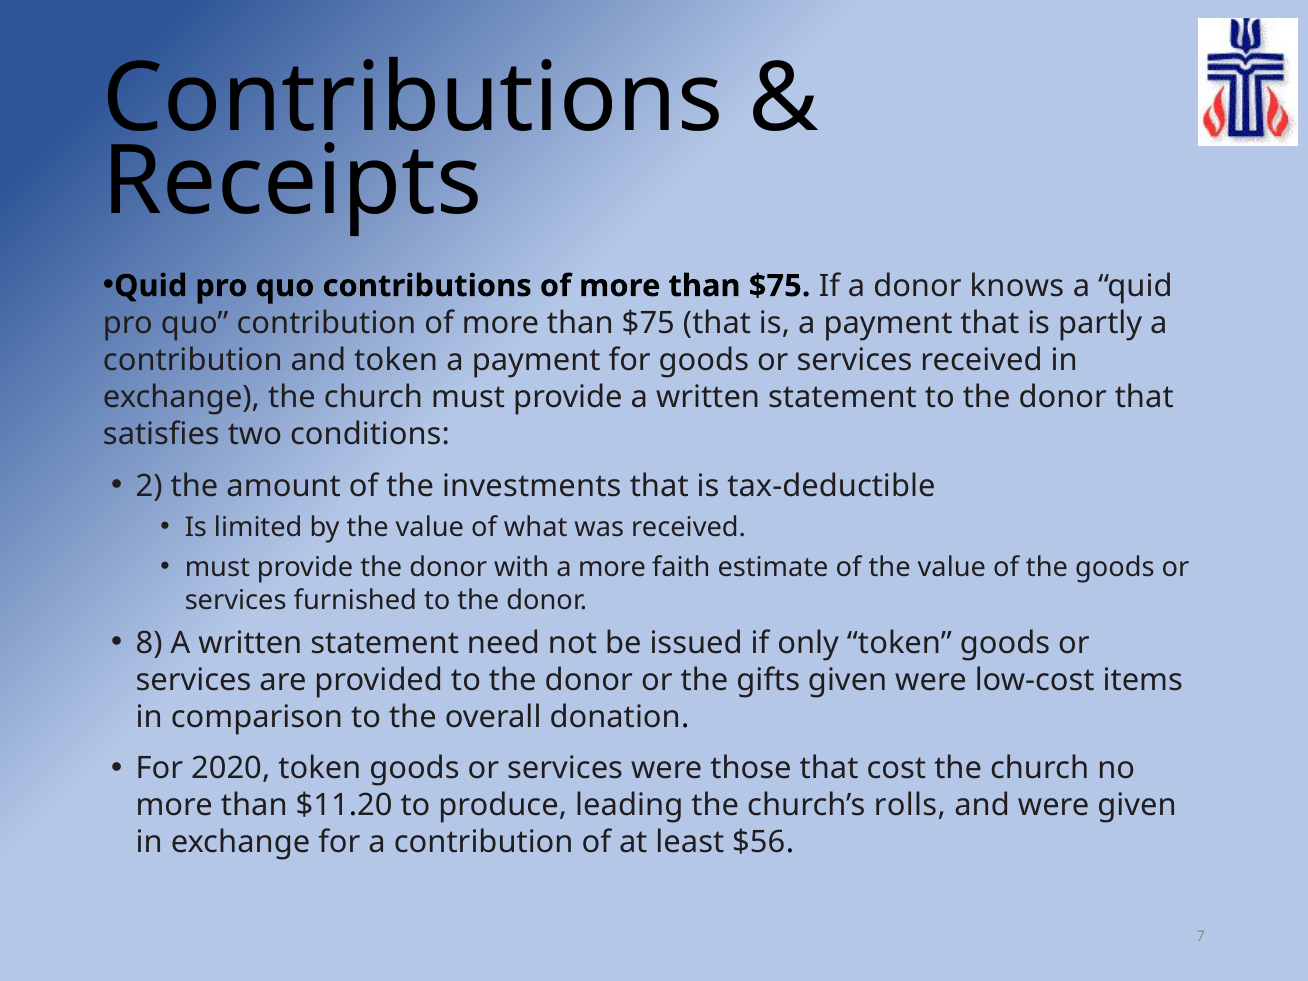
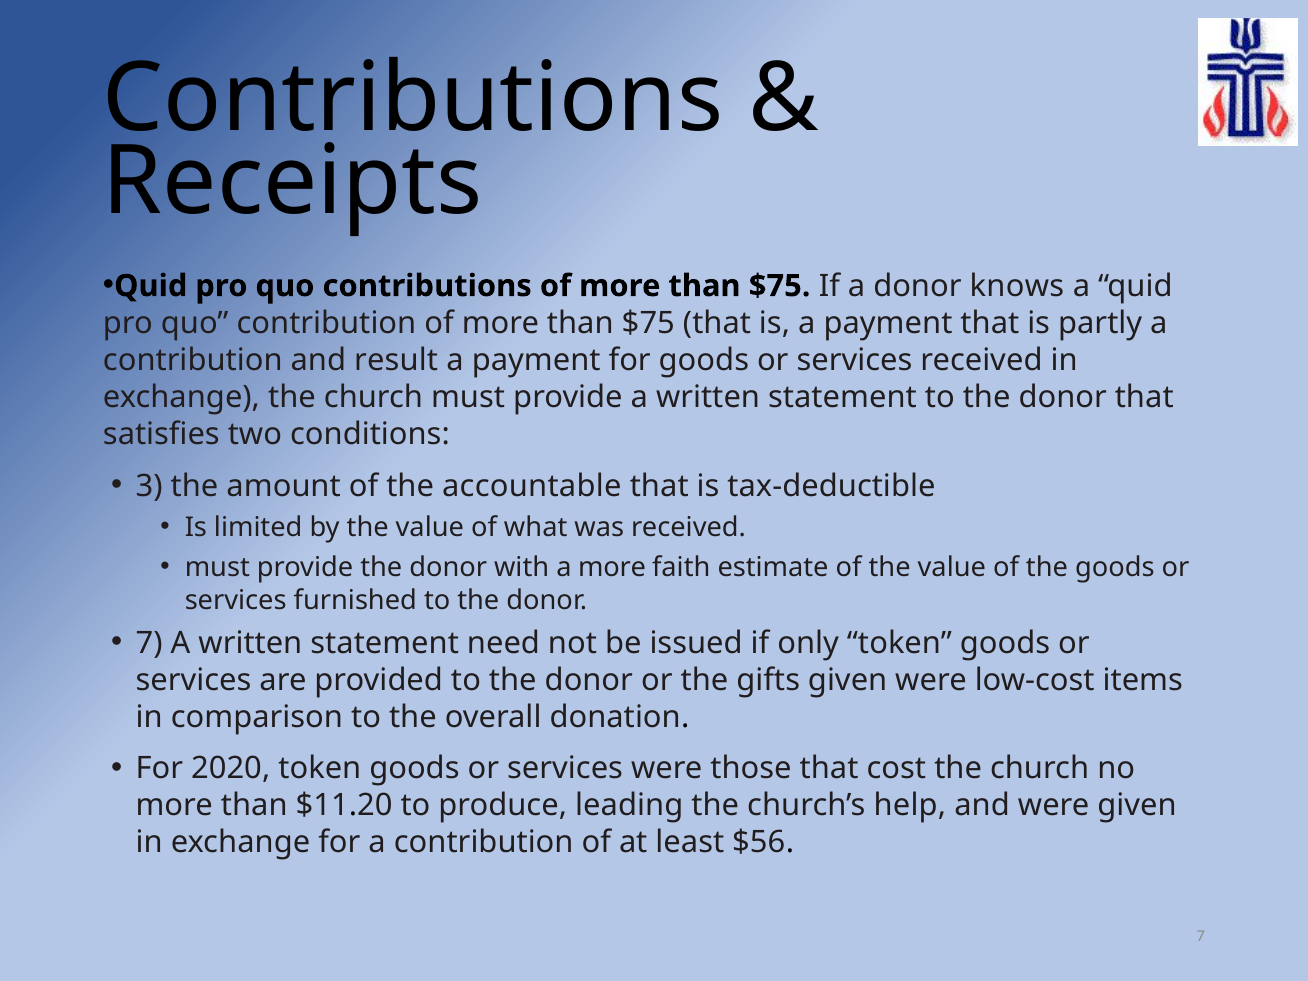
and token: token -> result (396, 360)
2: 2 -> 3 (149, 486)
investments: investments -> accountable (532, 486)
8: 8 -> 7 (149, 643)
rolls: rolls -> help (910, 806)
